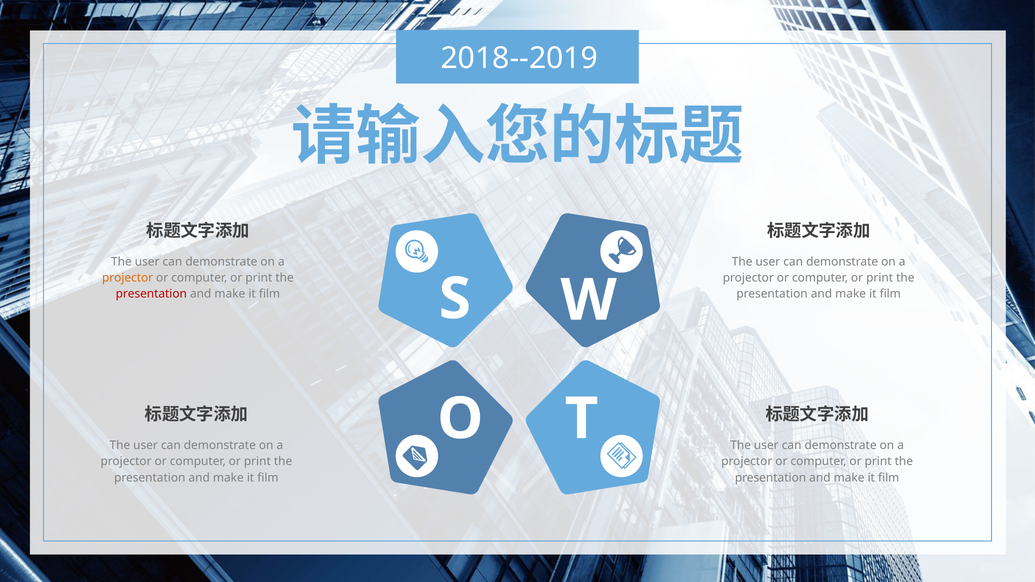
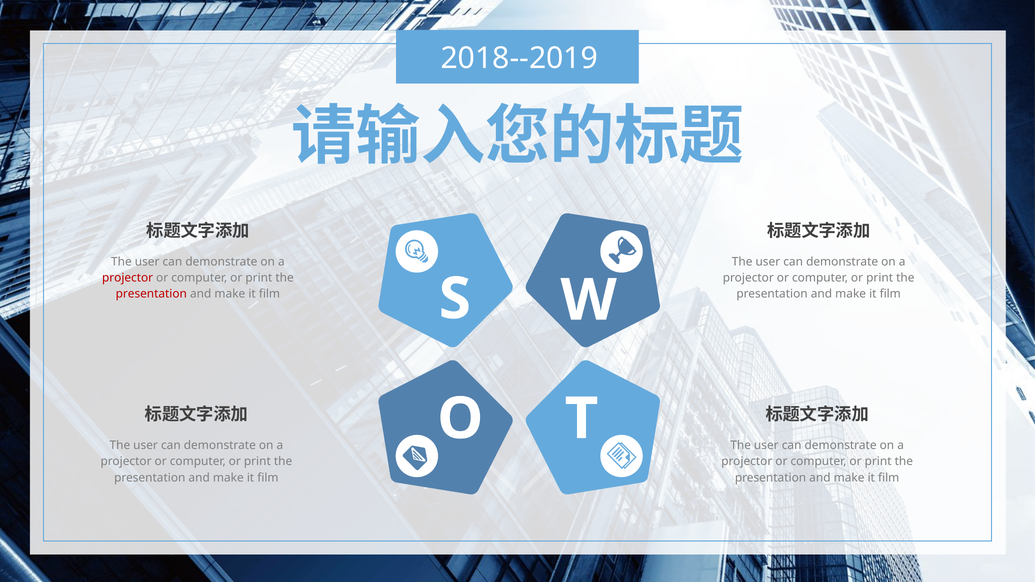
projector colour: orange -> red (128, 278)
